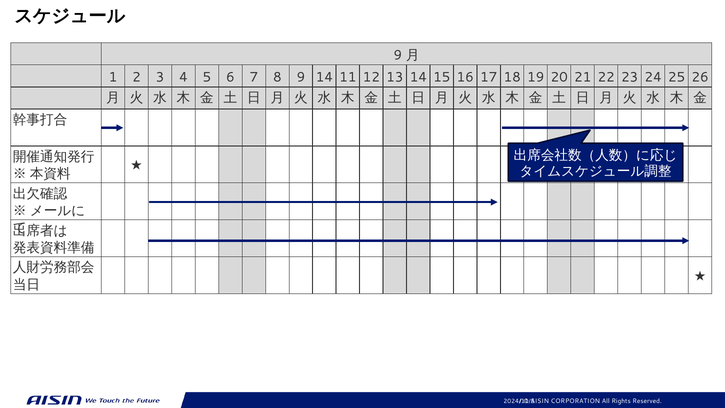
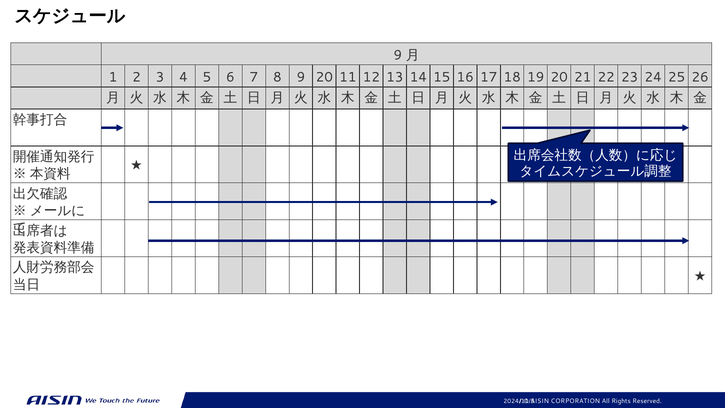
9 14: 14 -> 20 (324, 77)
